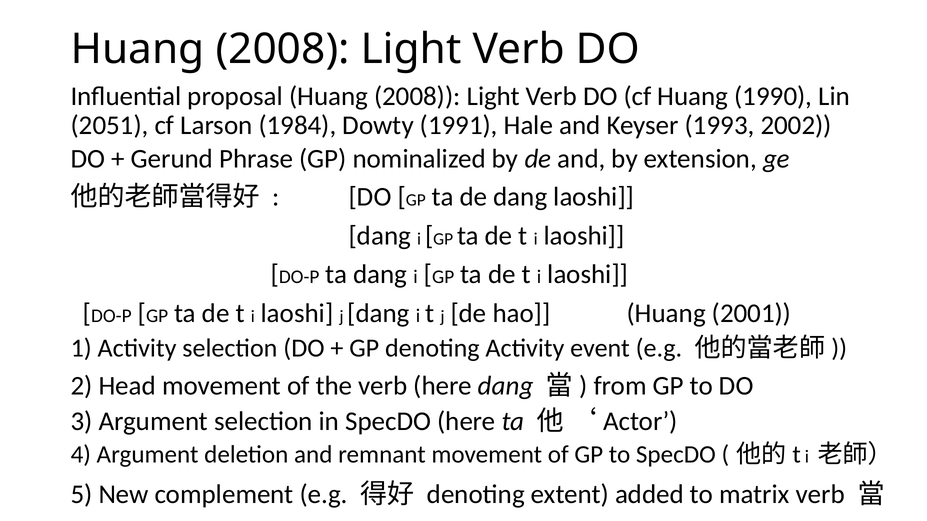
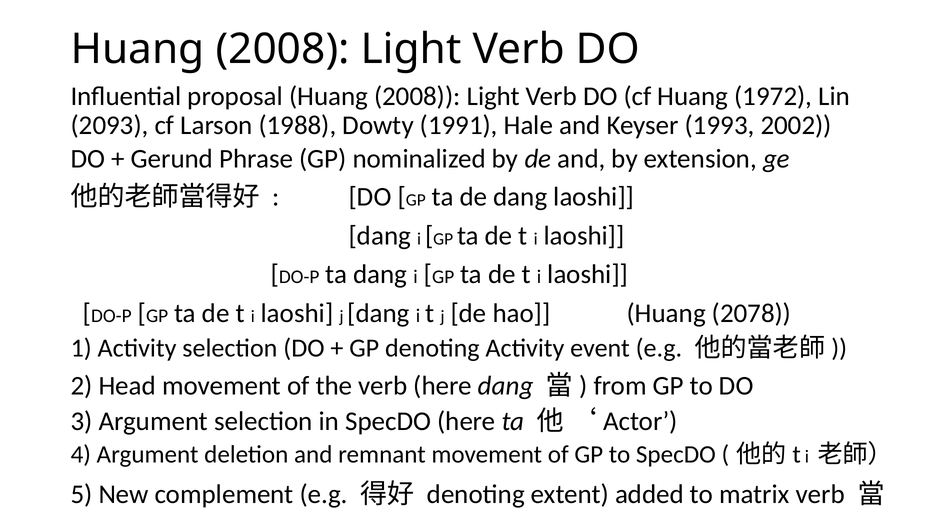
1990: 1990 -> 1972 (773, 96)
2051: 2051 -> 2093 (110, 126)
1984: 1984 -> 1988 (297, 126)
2001: 2001 -> 2078 (751, 314)
